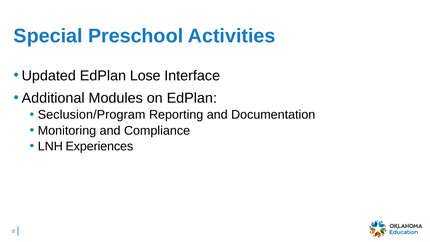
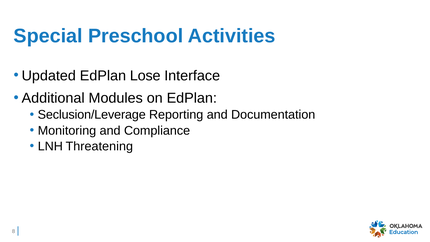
Seclusion/Program: Seclusion/Program -> Seclusion/Leverage (92, 115)
Experiences: Experiences -> Threatening (99, 146)
